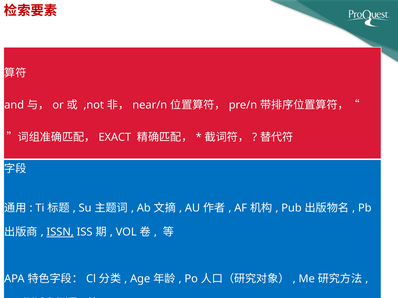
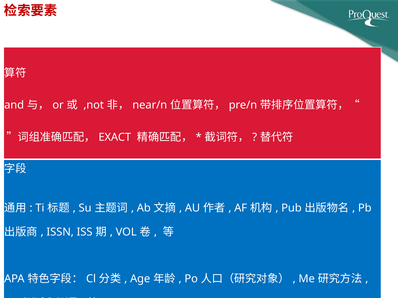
ISSN underline: present -> none (60, 232)
